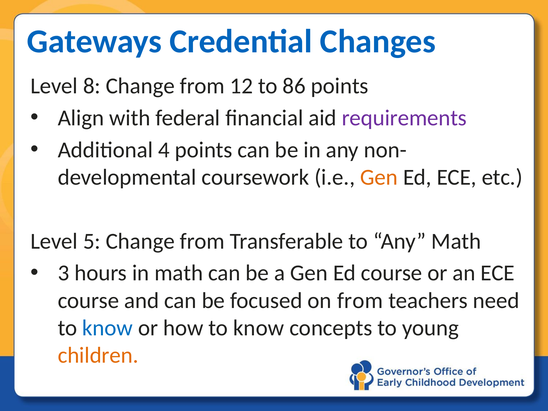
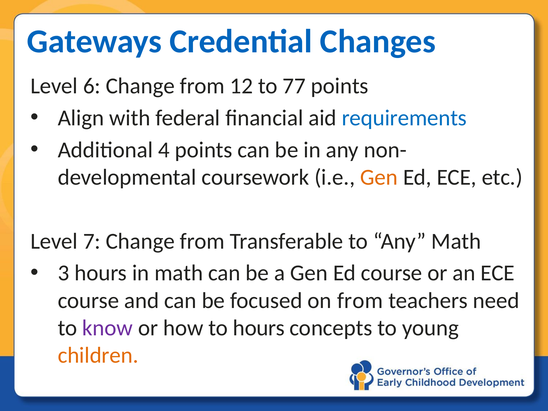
8: 8 -> 6 (92, 86)
86: 86 -> 77 (294, 86)
requirements colour: purple -> blue (404, 118)
5: 5 -> 7 (92, 241)
know colour: blue -> purple (108, 328)
how to know: know -> hours (259, 328)
